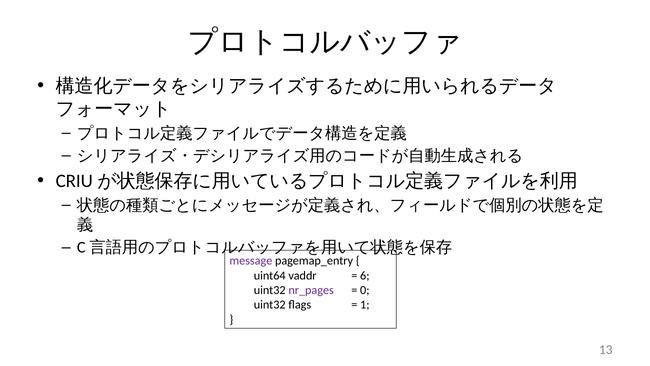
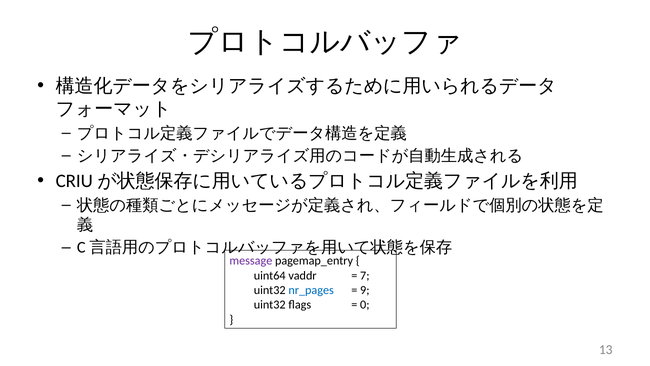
6: 6 -> 7 (365, 275)
nr_pages colour: purple -> blue (311, 290)
0: 0 -> 9 (365, 290)
1: 1 -> 0 (365, 305)
